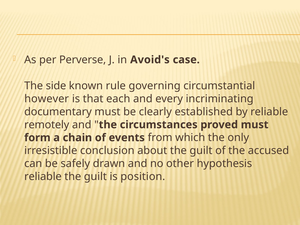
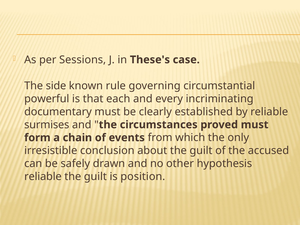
Perverse: Perverse -> Sessions (83, 60)
Avoid's: Avoid's -> These's (150, 60)
however: however -> powerful (47, 99)
remotely: remotely -> surmises (47, 125)
